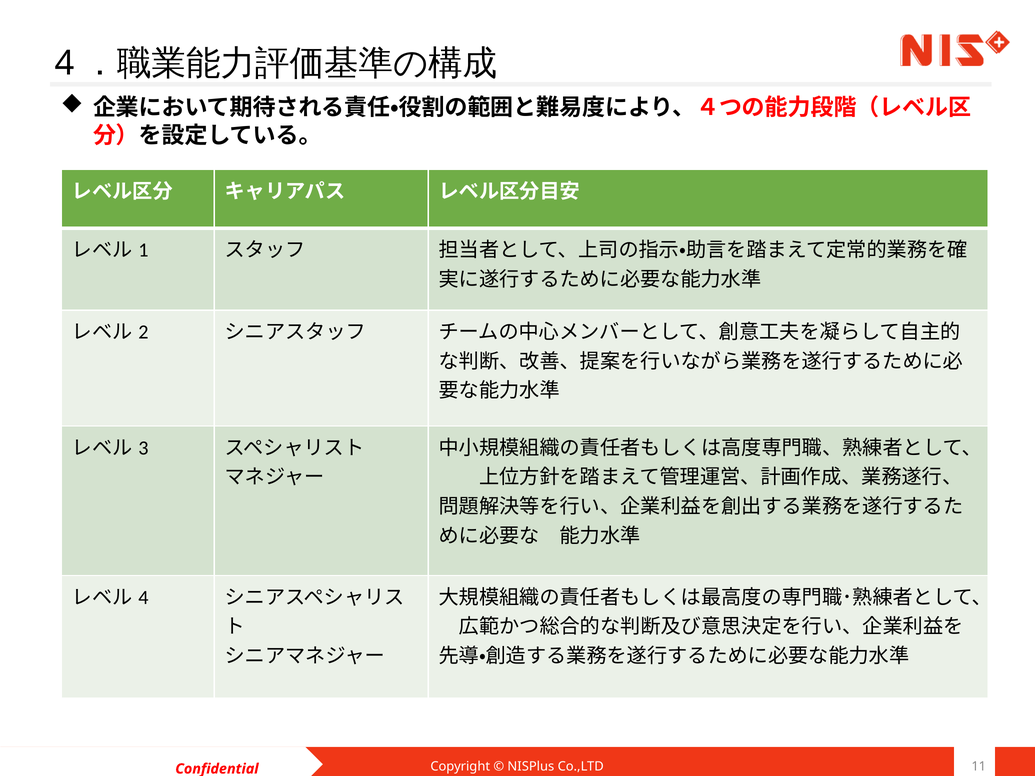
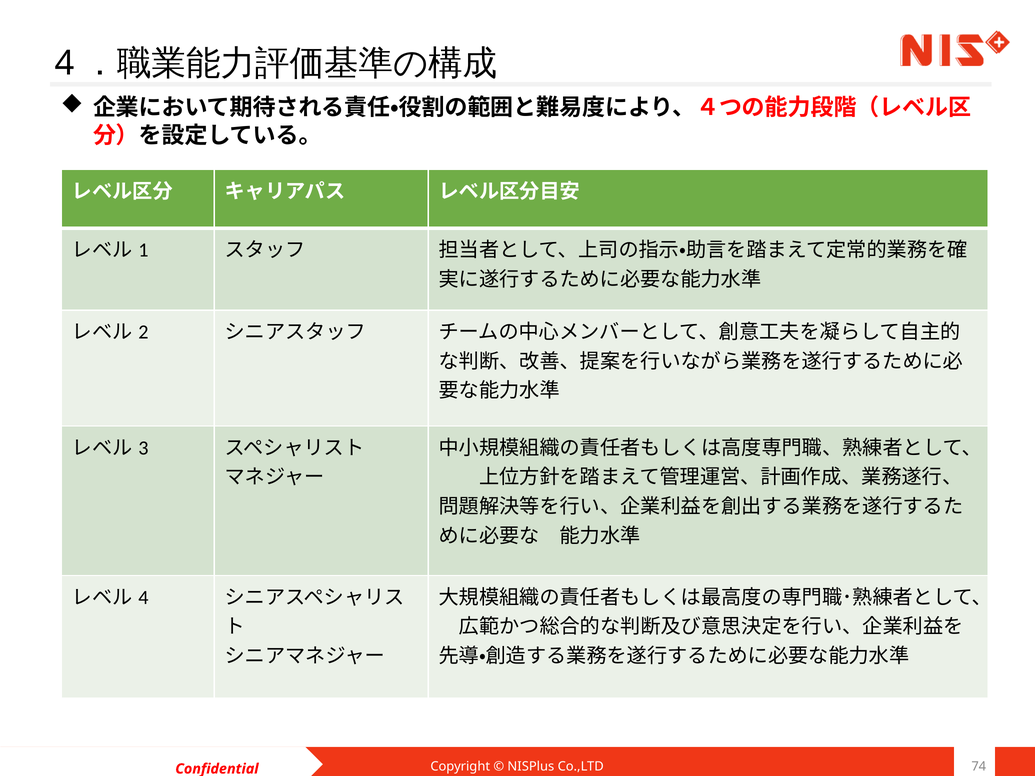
11: 11 -> 74 (979, 767)
